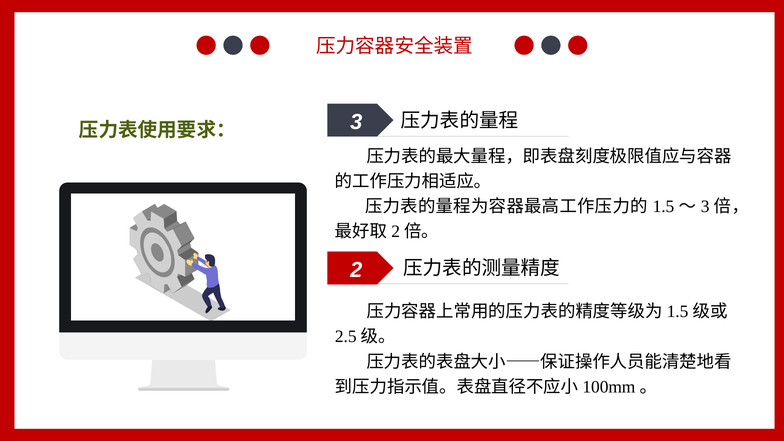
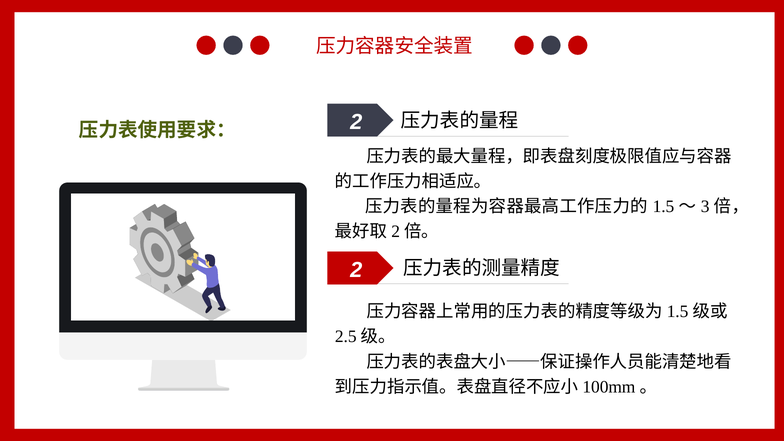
3: 3 -> 2 (356, 122)
